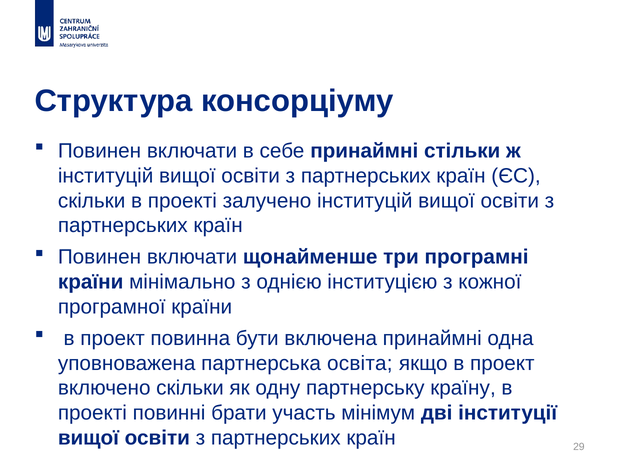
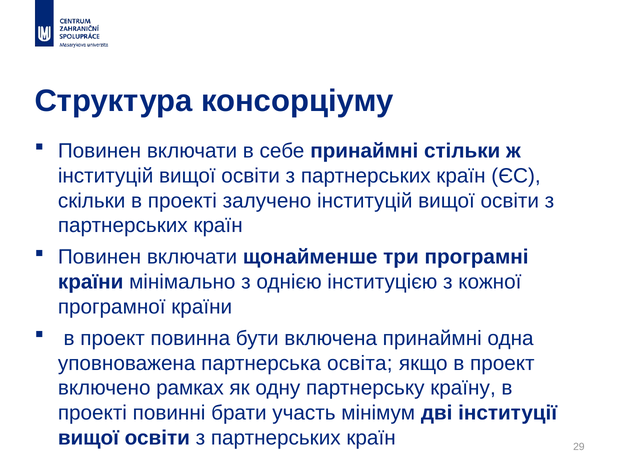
включено скільки: скільки -> рамках (190, 388)
